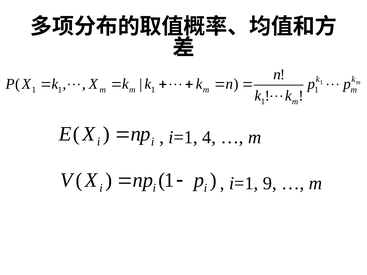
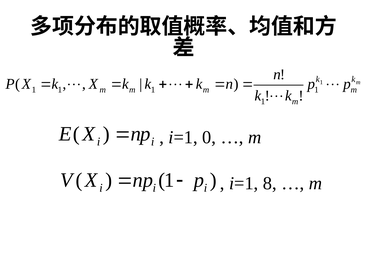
4: 4 -> 0 (209, 137)
9: 9 -> 8 (270, 184)
